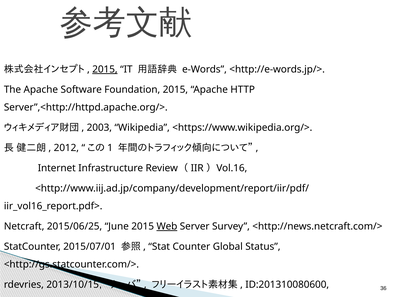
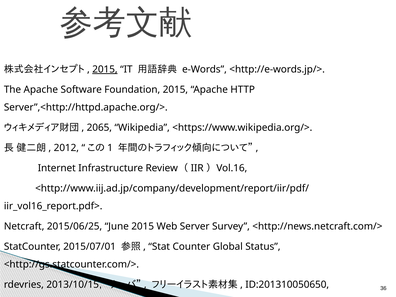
2003: 2003 -> 2065 (99, 128)
Web underline: present -> none (167, 226)
ID:201310080600: ID:201310080600 -> ID:201310050650 (287, 285)
